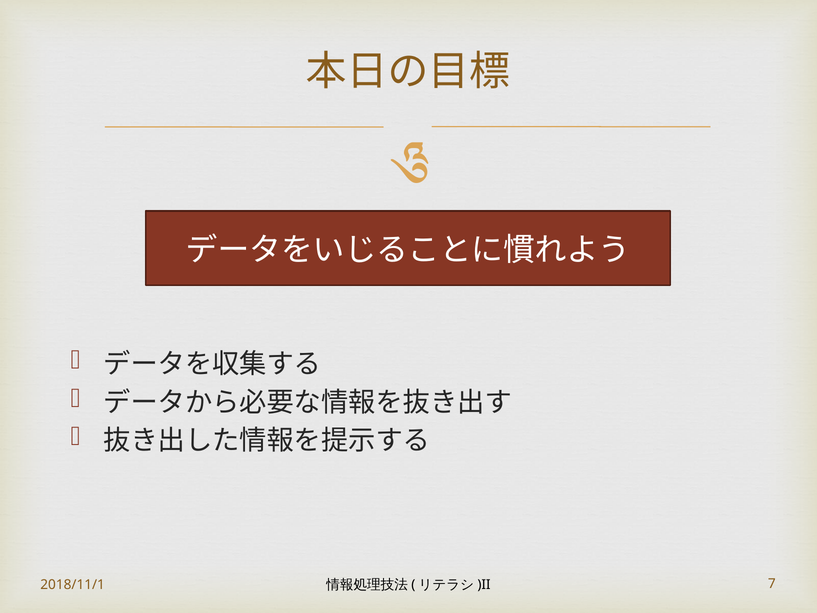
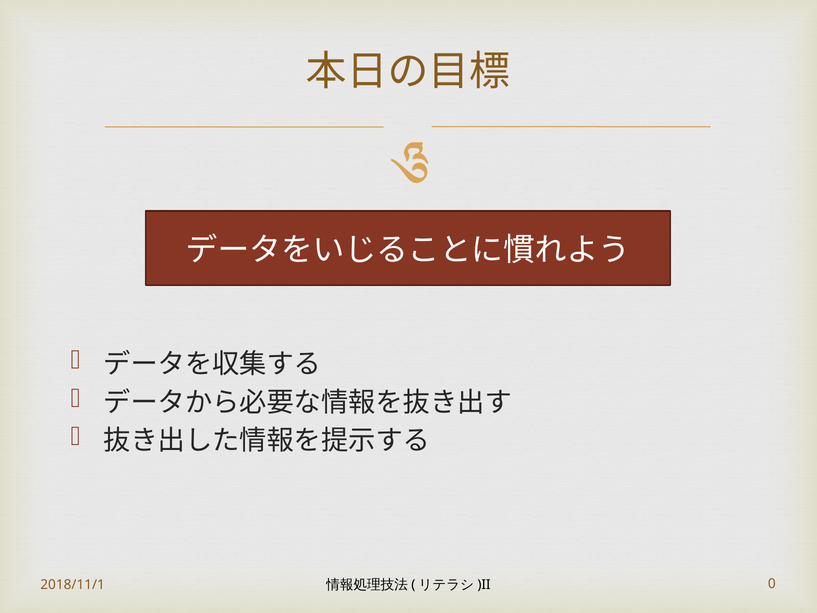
7: 7 -> 0 (772, 584)
